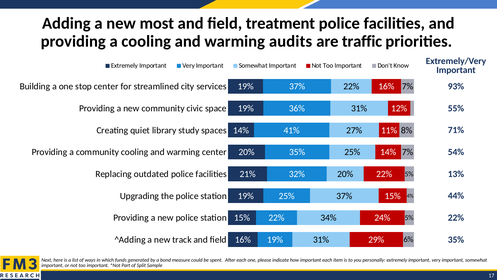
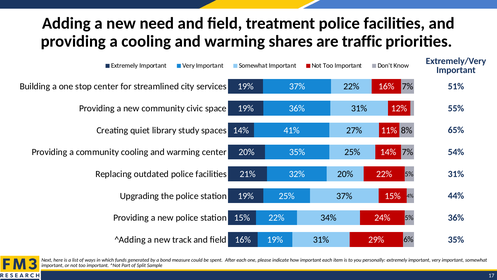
most: most -> need (157, 23)
audits: audits -> shares (291, 41)
93%: 93% -> 51% (456, 86)
71%: 71% -> 65% (456, 130)
13%: 13% -> 31% (456, 174)
22%: 22% -> 36% (456, 217)
